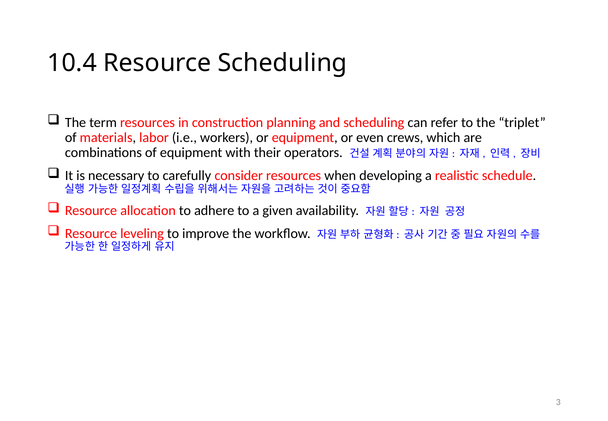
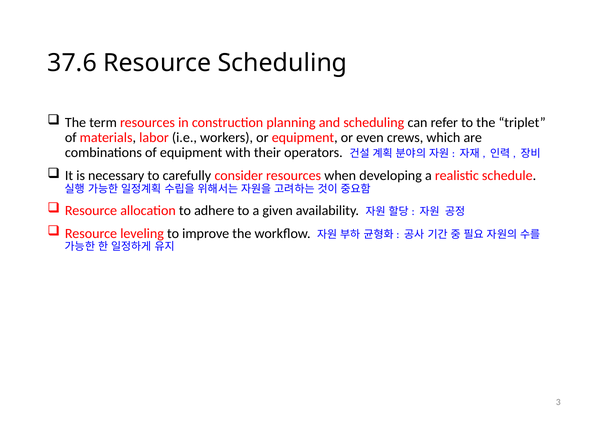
10.4: 10.4 -> 37.6 (72, 63)
